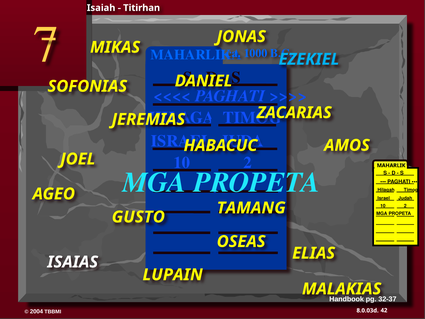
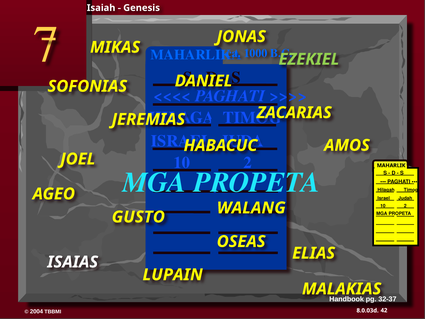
Titirhan: Titirhan -> Genesis (142, 8)
EZEKIEL colour: light blue -> light green (309, 59)
TAMANG: TAMANG -> WALANG (251, 208)
